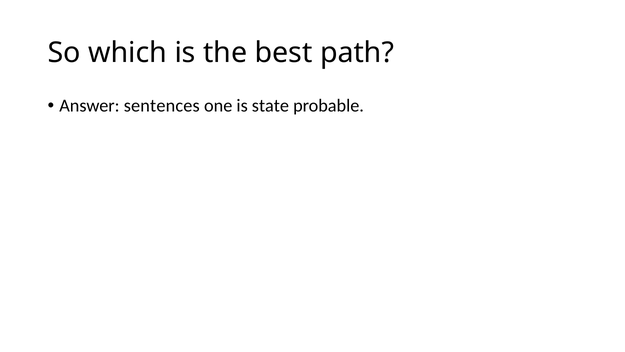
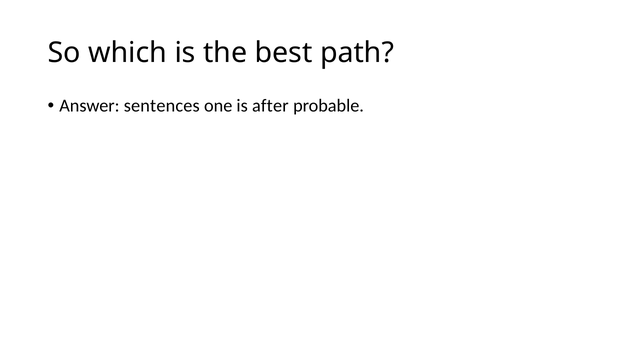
state: state -> after (270, 106)
